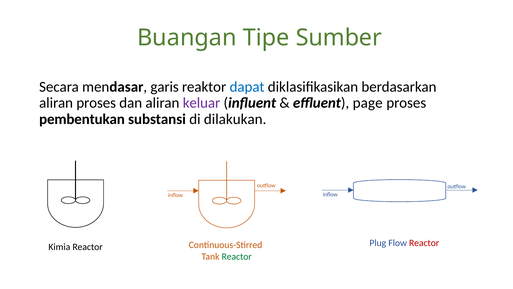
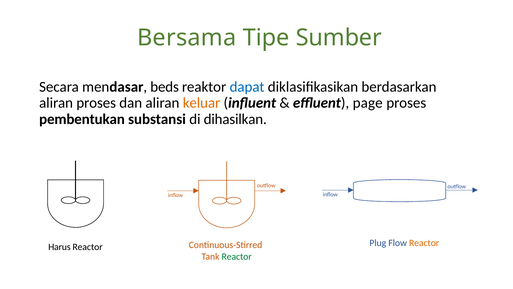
Buangan: Buangan -> Bersama (187, 38)
garis: garis -> beds (165, 87)
keluar colour: purple -> orange (201, 103)
dilakukan: dilakukan -> dihasilkan (235, 119)
Reactor colour: red -> orange (424, 243)
Kimia: Kimia -> Harus (59, 247)
